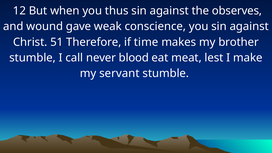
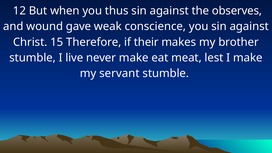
51: 51 -> 15 (57, 42)
time: time -> their (146, 42)
call: call -> live (74, 58)
never blood: blood -> make (134, 58)
